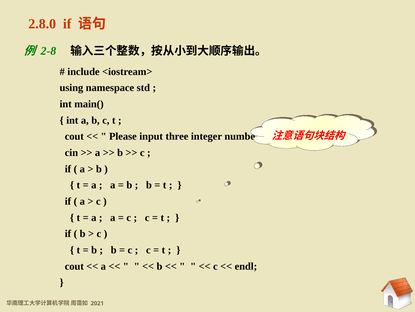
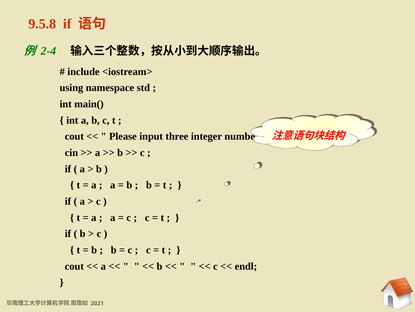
2.8.0: 2.8.0 -> 9.5.8 (42, 24)
2-8: 2-8 -> 2-4 (48, 51)
